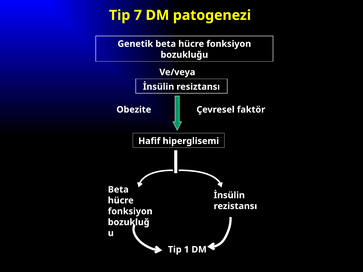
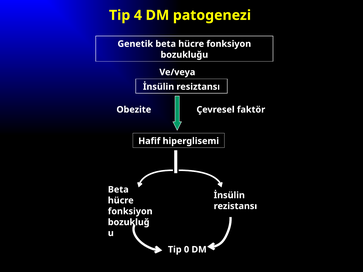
7: 7 -> 4 (138, 15)
1: 1 -> 0 (187, 250)
